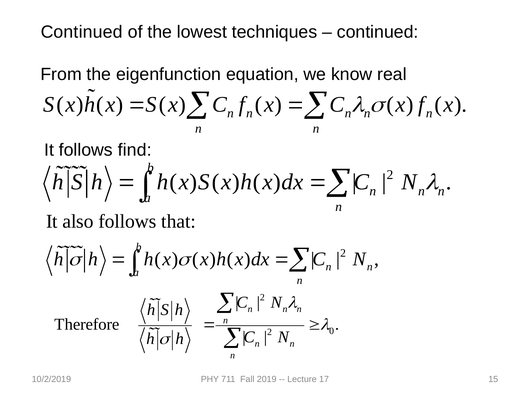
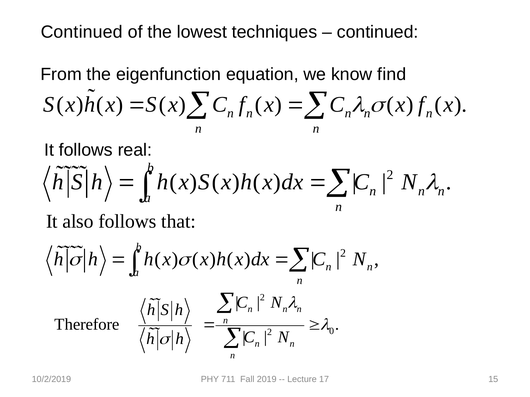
real: real -> find (392, 75)
find: find -> real (135, 150)
